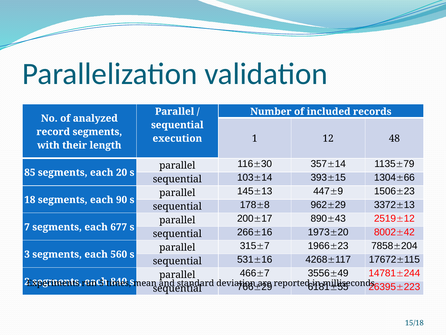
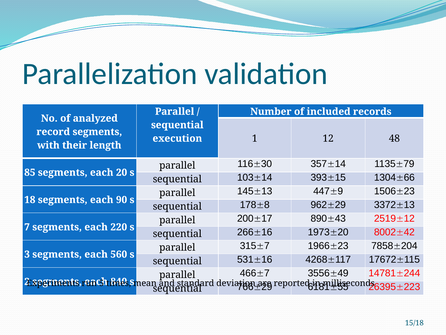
677: 677 -> 220 (119, 227)
